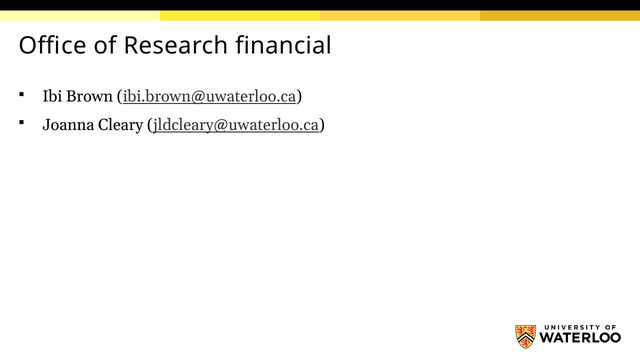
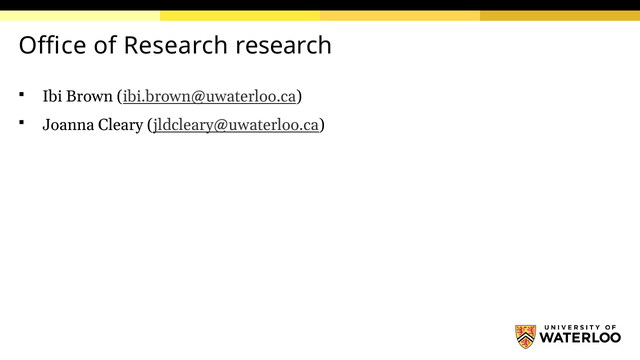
Research financial: financial -> research (284, 46)
